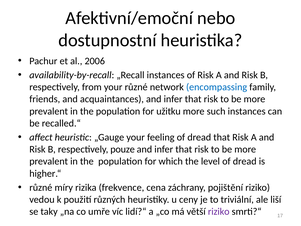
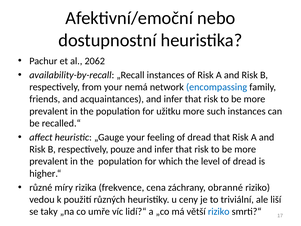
2006: 2006 -> 2062 (95, 61)
your různé: různé -> nemá (136, 87)
pojištění: pojištění -> obranné (225, 187)
riziko colour: purple -> blue (219, 211)
